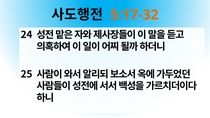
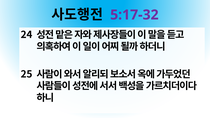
5:17-32 colour: orange -> purple (134, 15)
